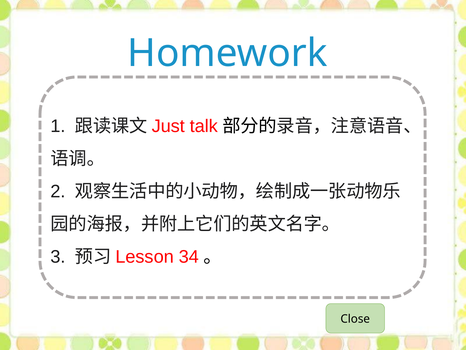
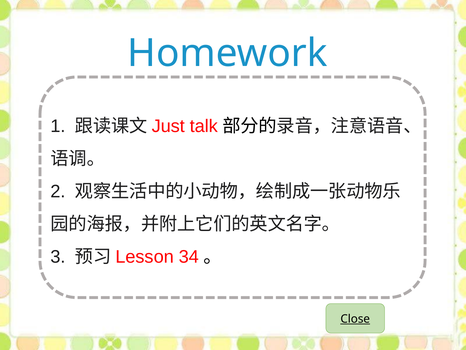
Close underline: none -> present (355, 319)
